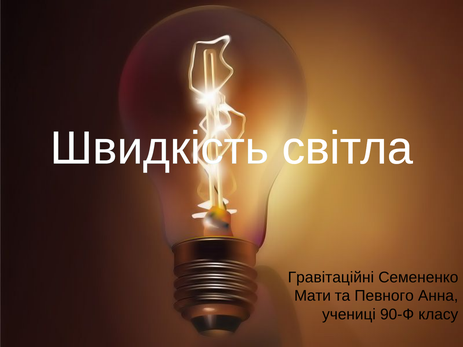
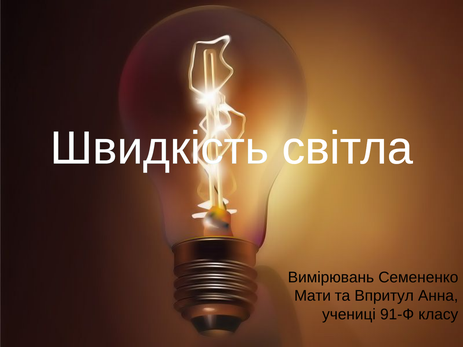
Гравітаційні: Гравітаційні -> Вимірювань (331, 277)
Певного: Певного -> Впритул (384, 296)
90-Ф: 90-Ф -> 91-Ф (397, 314)
